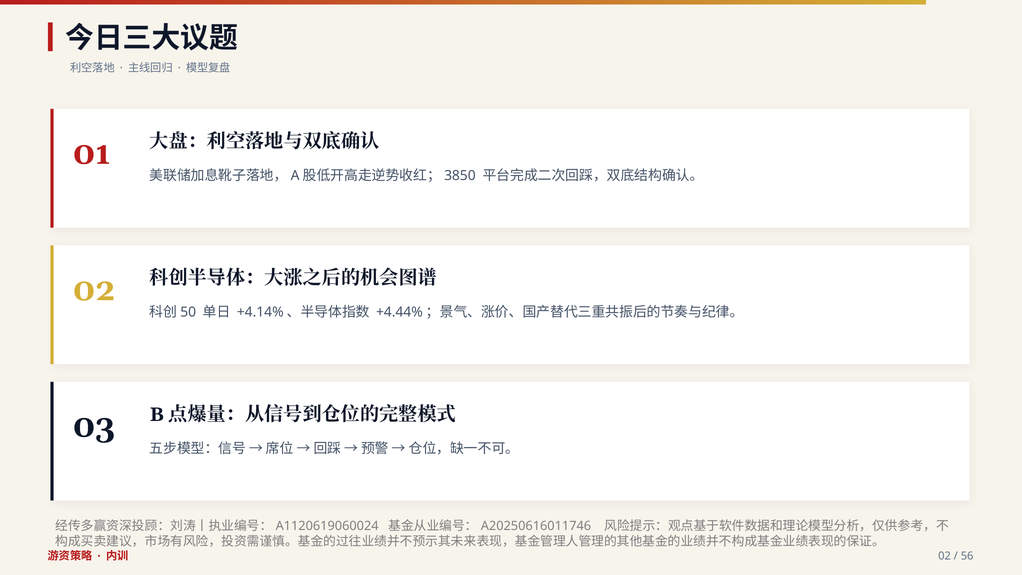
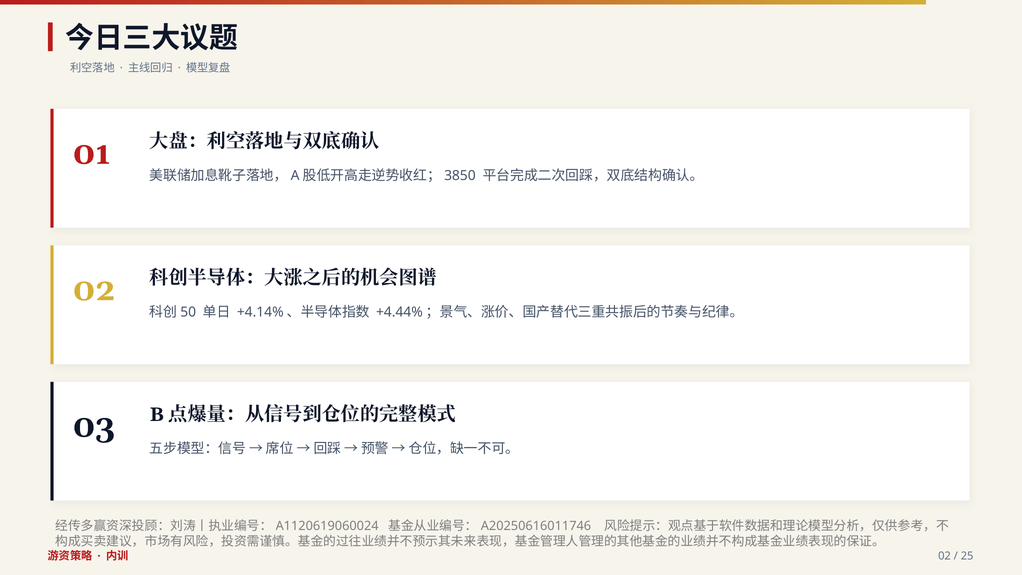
56: 56 -> 25 (967, 556)
